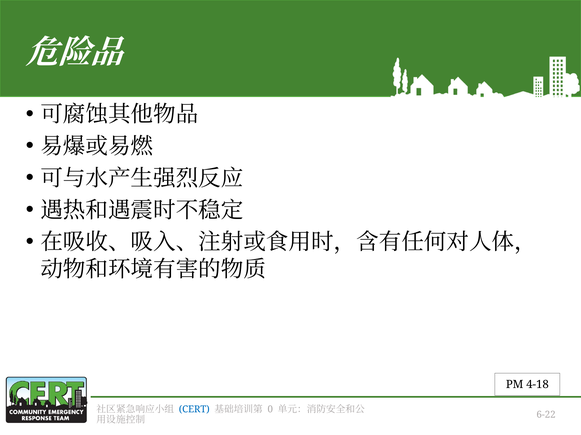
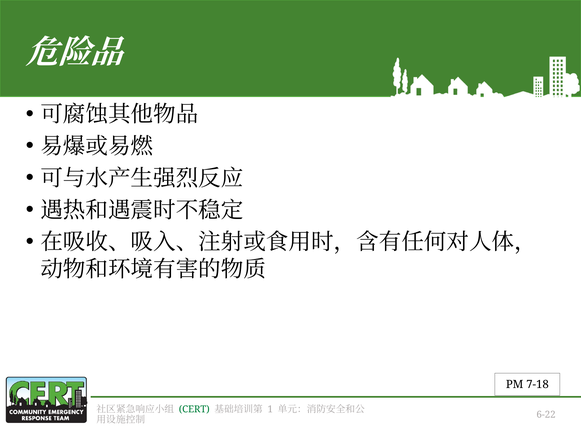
4-18: 4-18 -> 7-18 (537, 385)
CERT colour: blue -> green (194, 410)
0: 0 -> 1 (270, 410)
